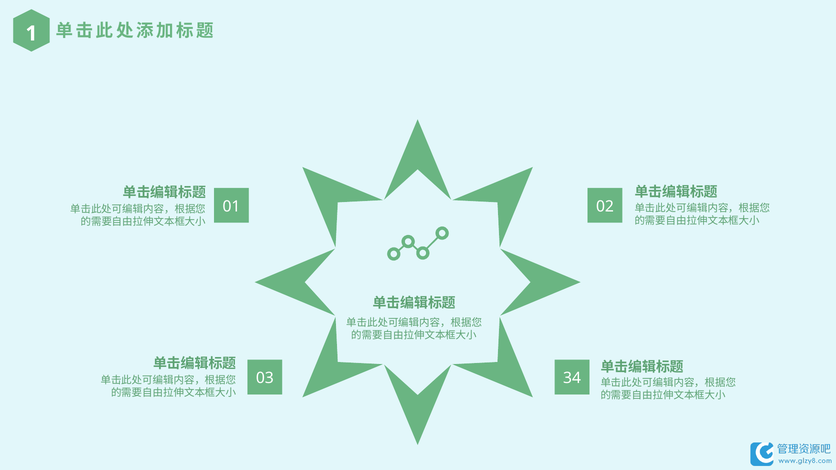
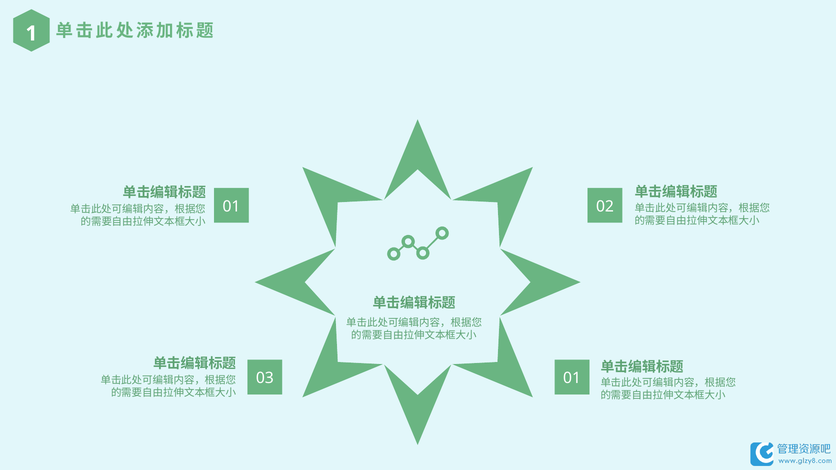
03 34: 34 -> 01 (572, 378)
